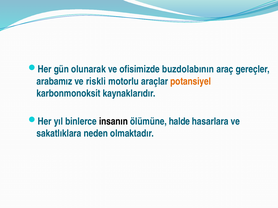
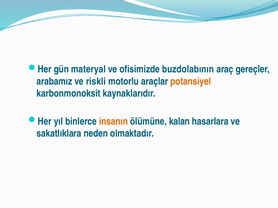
olunarak: olunarak -> materyal (88, 69)
insanın colour: black -> orange (113, 122)
halde: halde -> kalan (179, 122)
